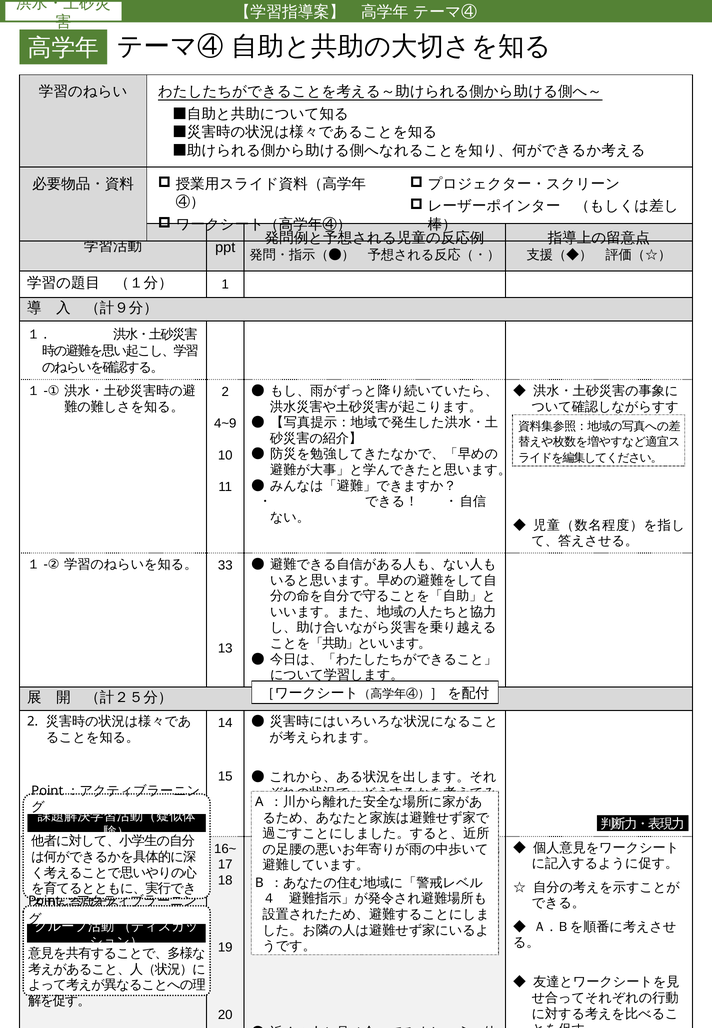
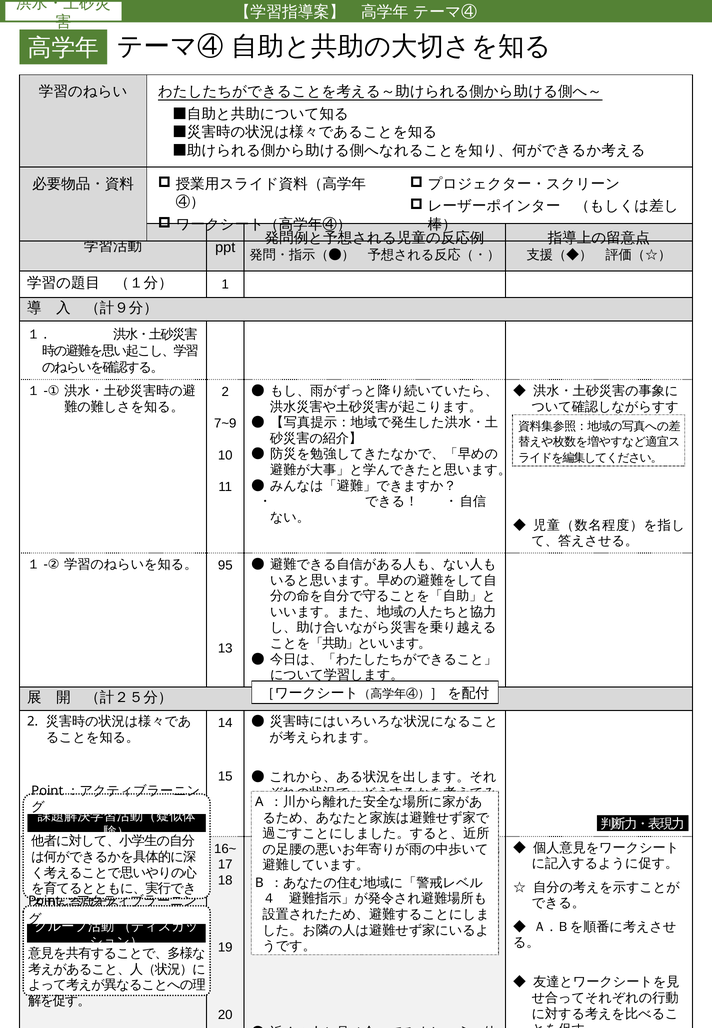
4~9: 4~9 -> 7~9 (225, 424)
33: 33 -> 95 (225, 566)
